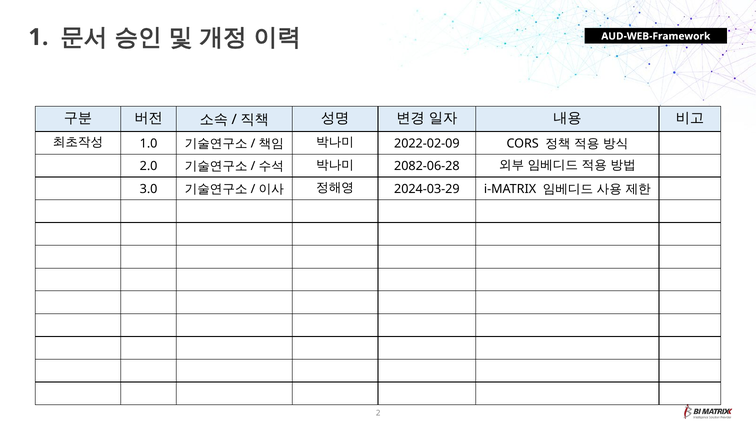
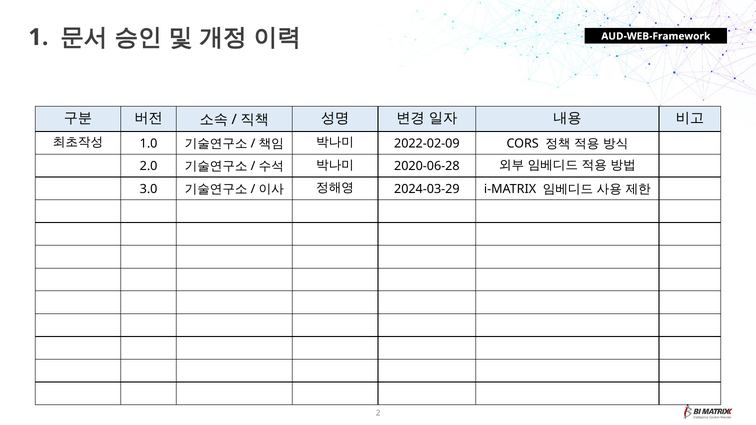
2082-06-28: 2082-06-28 -> 2020-06-28 (427, 166)
